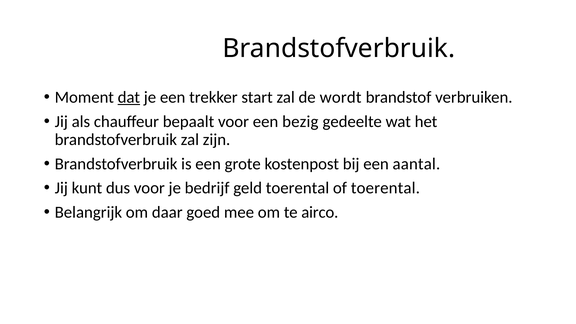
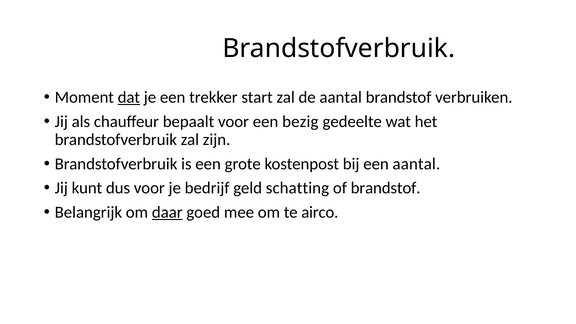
de wordt: wordt -> aantal (341, 97)
geld toerental: toerental -> schatting (297, 188)
of toerental: toerental -> brandstof (386, 188)
daar underline: none -> present (167, 212)
